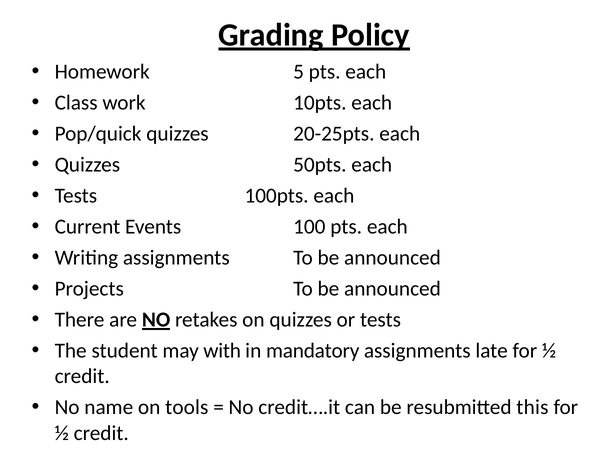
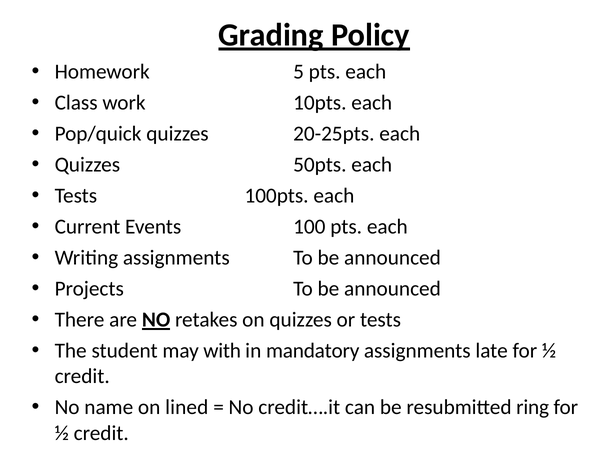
tools: tools -> lined (187, 407)
this: this -> ring (533, 407)
